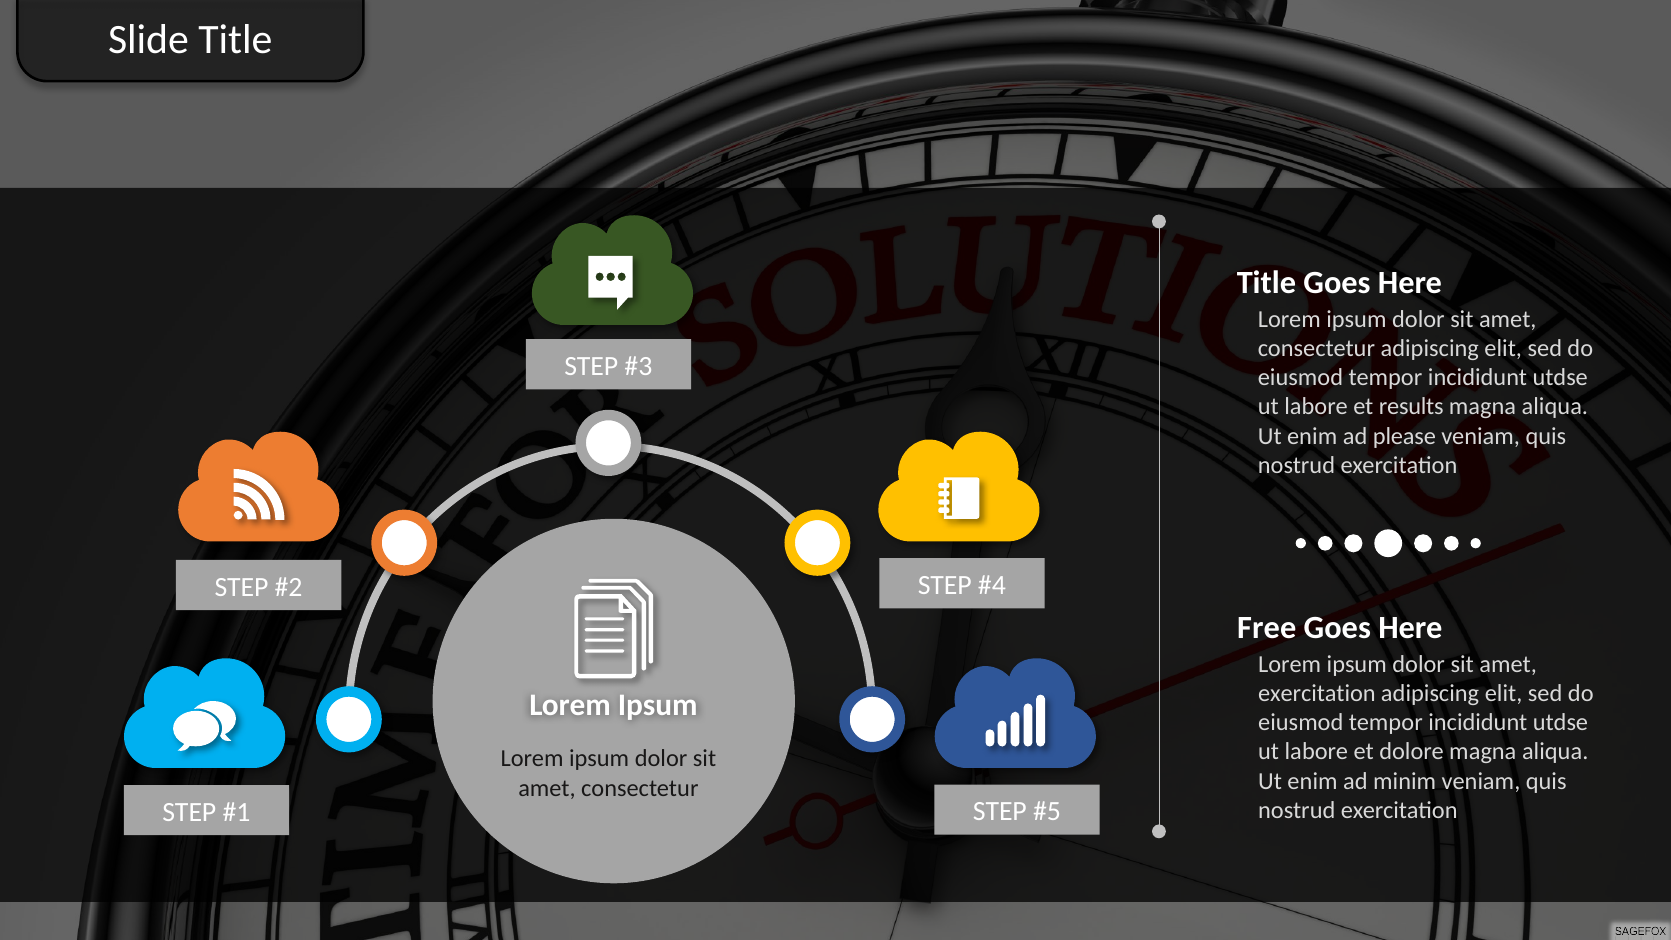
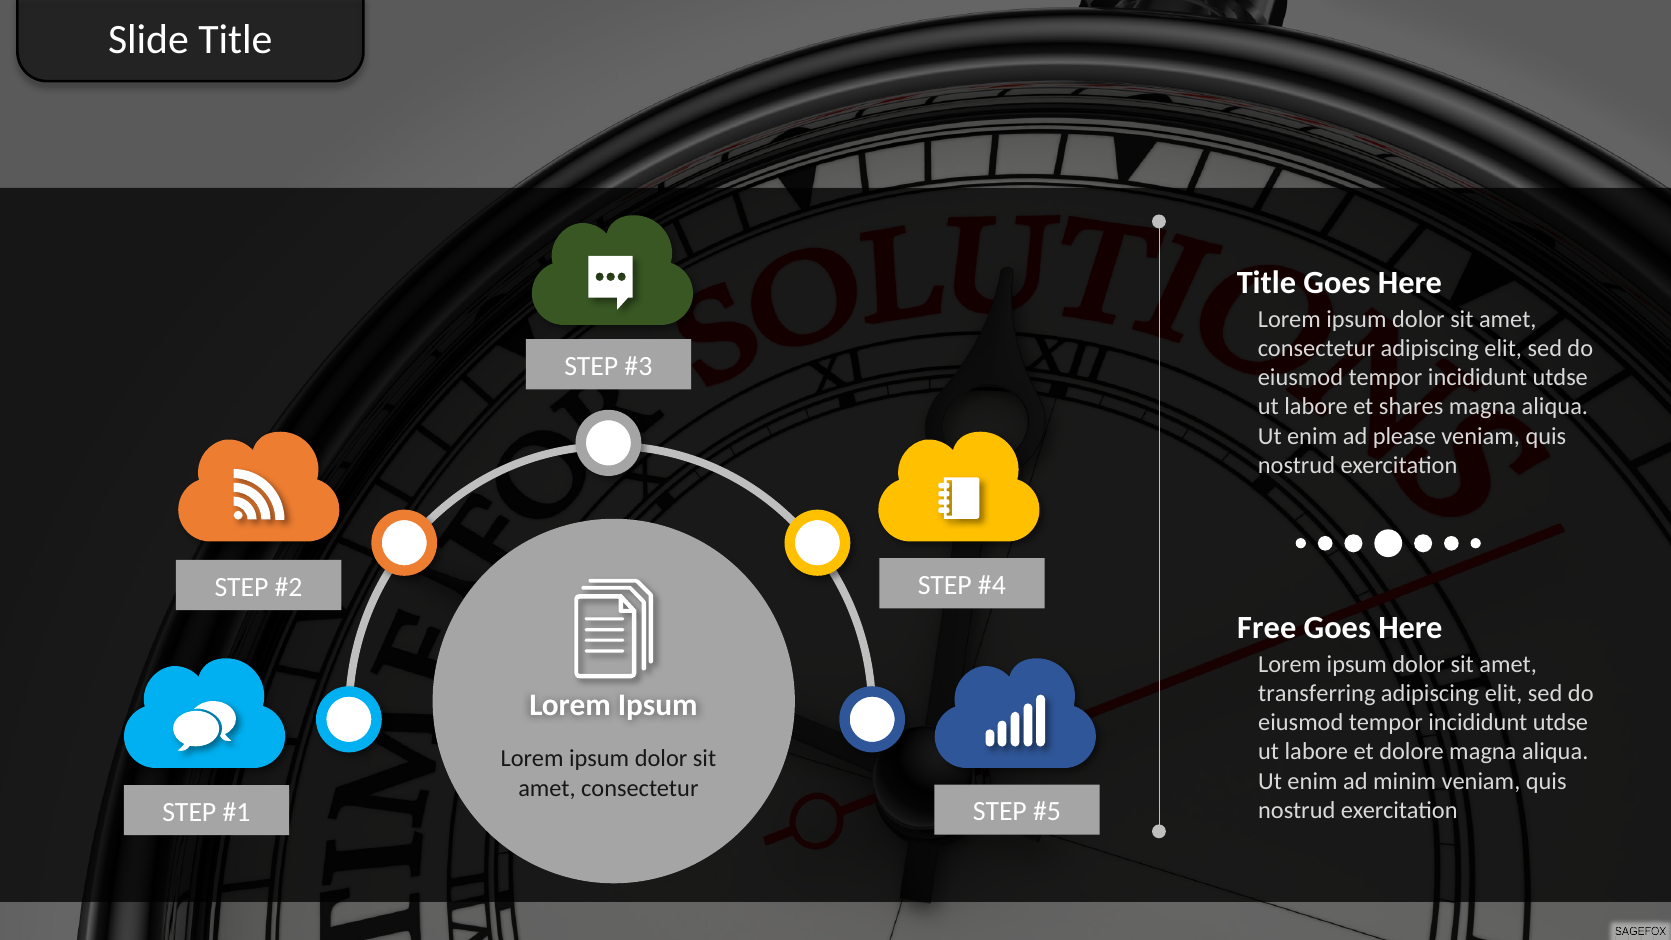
results: results -> shares (1411, 407)
exercitation: exercitation -> transferring (1317, 693)
